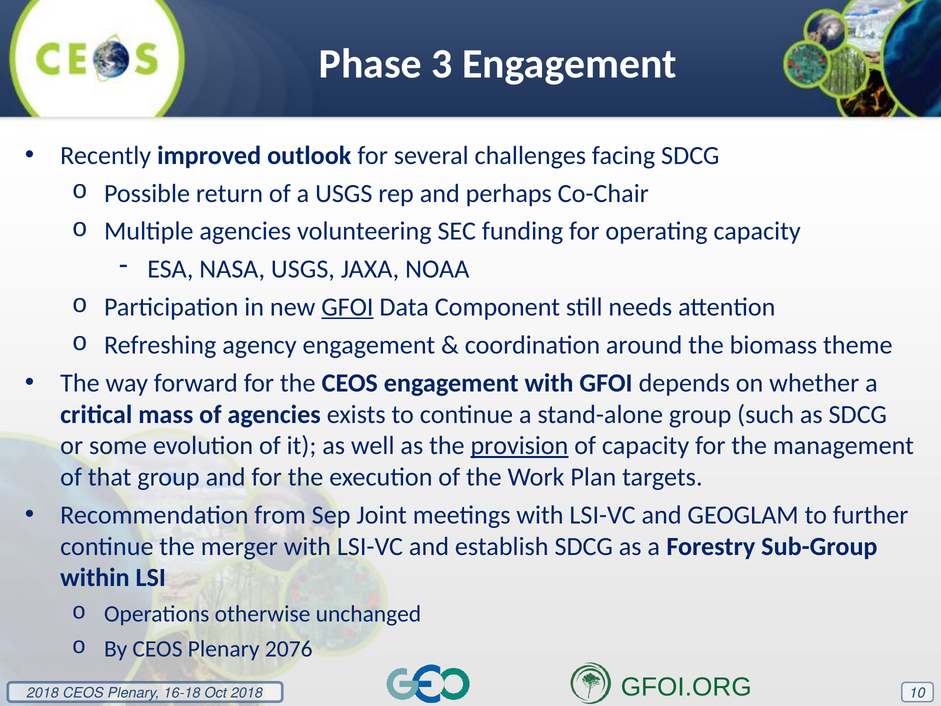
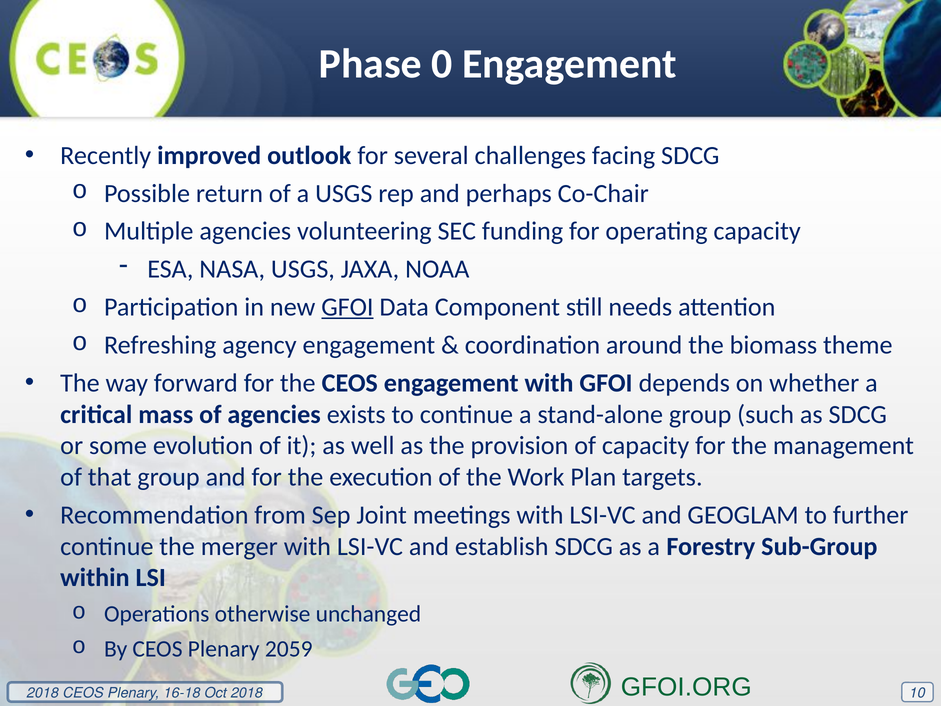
3: 3 -> 0 (442, 64)
provision underline: present -> none (519, 446)
2076: 2076 -> 2059 (289, 649)
